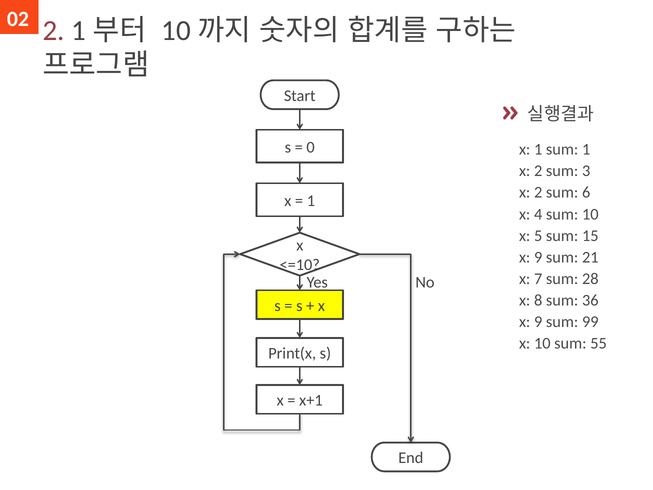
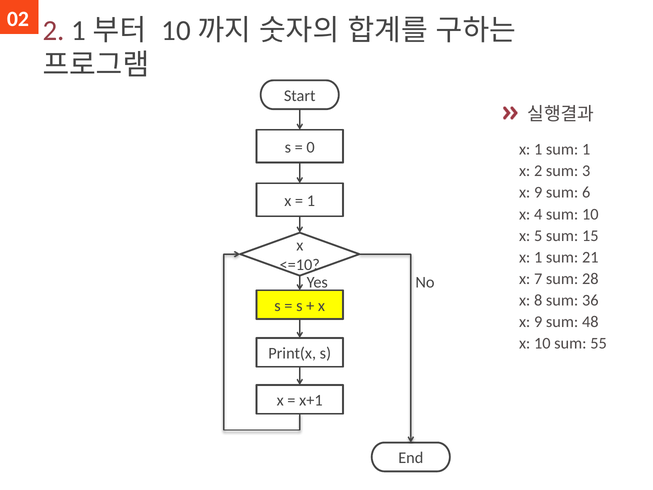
2: 2 -> 9 (538, 192)
9: 9 -> 1 (538, 257)
99: 99 -> 48 (590, 322)
